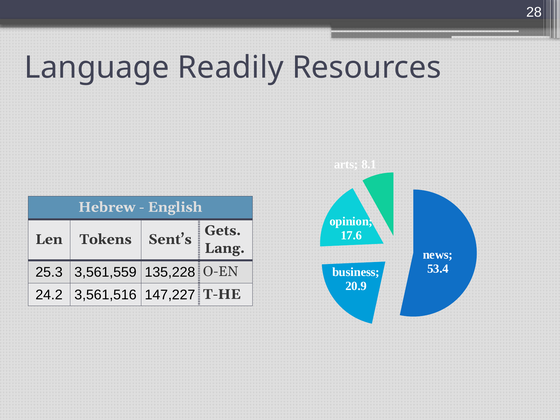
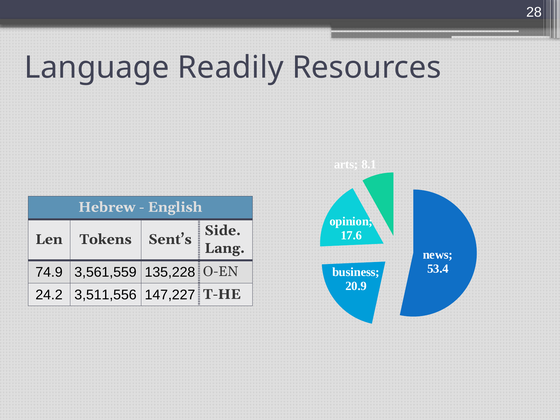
Gets: Gets -> Side (223, 230)
25.3: 25.3 -> 74.9 (49, 272)
3,561,516: 3,561,516 -> 3,511,556 (105, 295)
